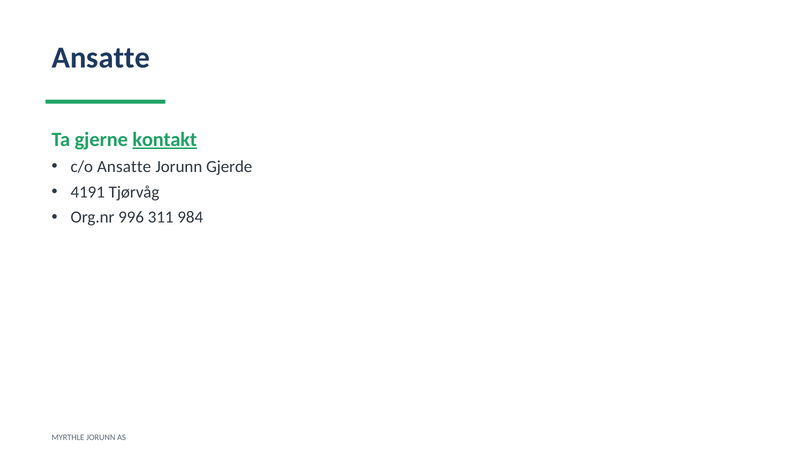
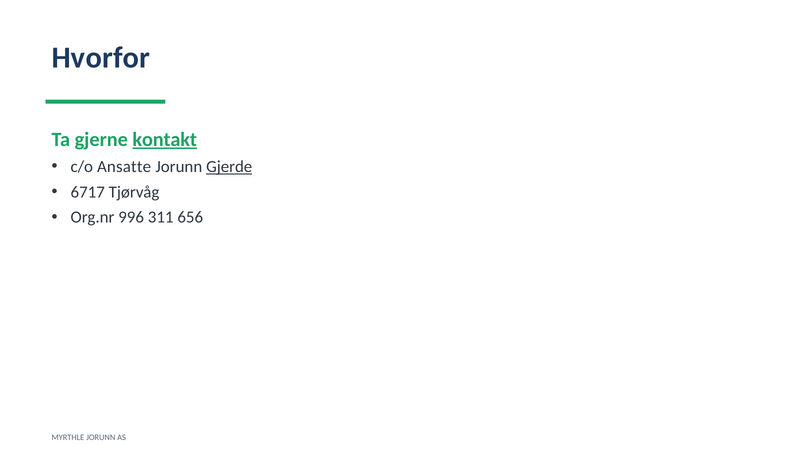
Ansatte: Ansatte -> Hvorfor (101, 58)
Gjerde underline: none -> present (229, 167)
4191: 4191 -> 6717 (88, 192)
984: 984 -> 656 (190, 217)
